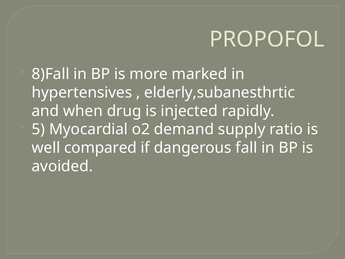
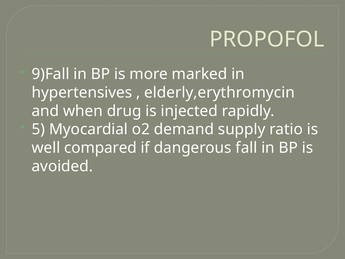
8)Fall: 8)Fall -> 9)Fall (51, 74)
elderly,subanesthrtic: elderly,subanesthrtic -> elderly,erythromycin (219, 92)
